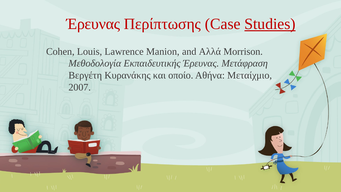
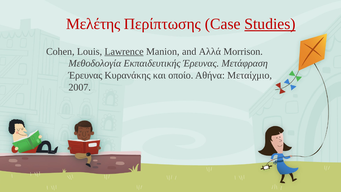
Έρευνας: Έρευνας -> Μελέτης (93, 24)
Lawrence underline: none -> present (124, 51)
Βεργέτη: Βεργέτη -> Έρευνας (85, 75)
